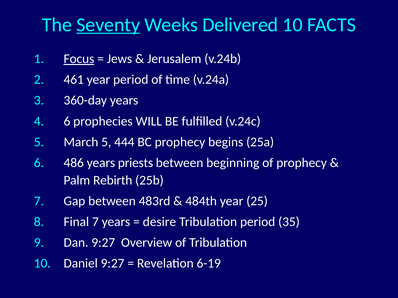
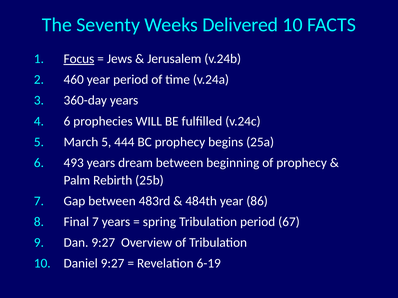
Seventy underline: present -> none (108, 25)
461: 461 -> 460 (74, 80)
486: 486 -> 493 (74, 163)
priests: priests -> dream (136, 163)
25: 25 -> 86 (257, 201)
desire: desire -> spring (159, 222)
35: 35 -> 67 (289, 222)
